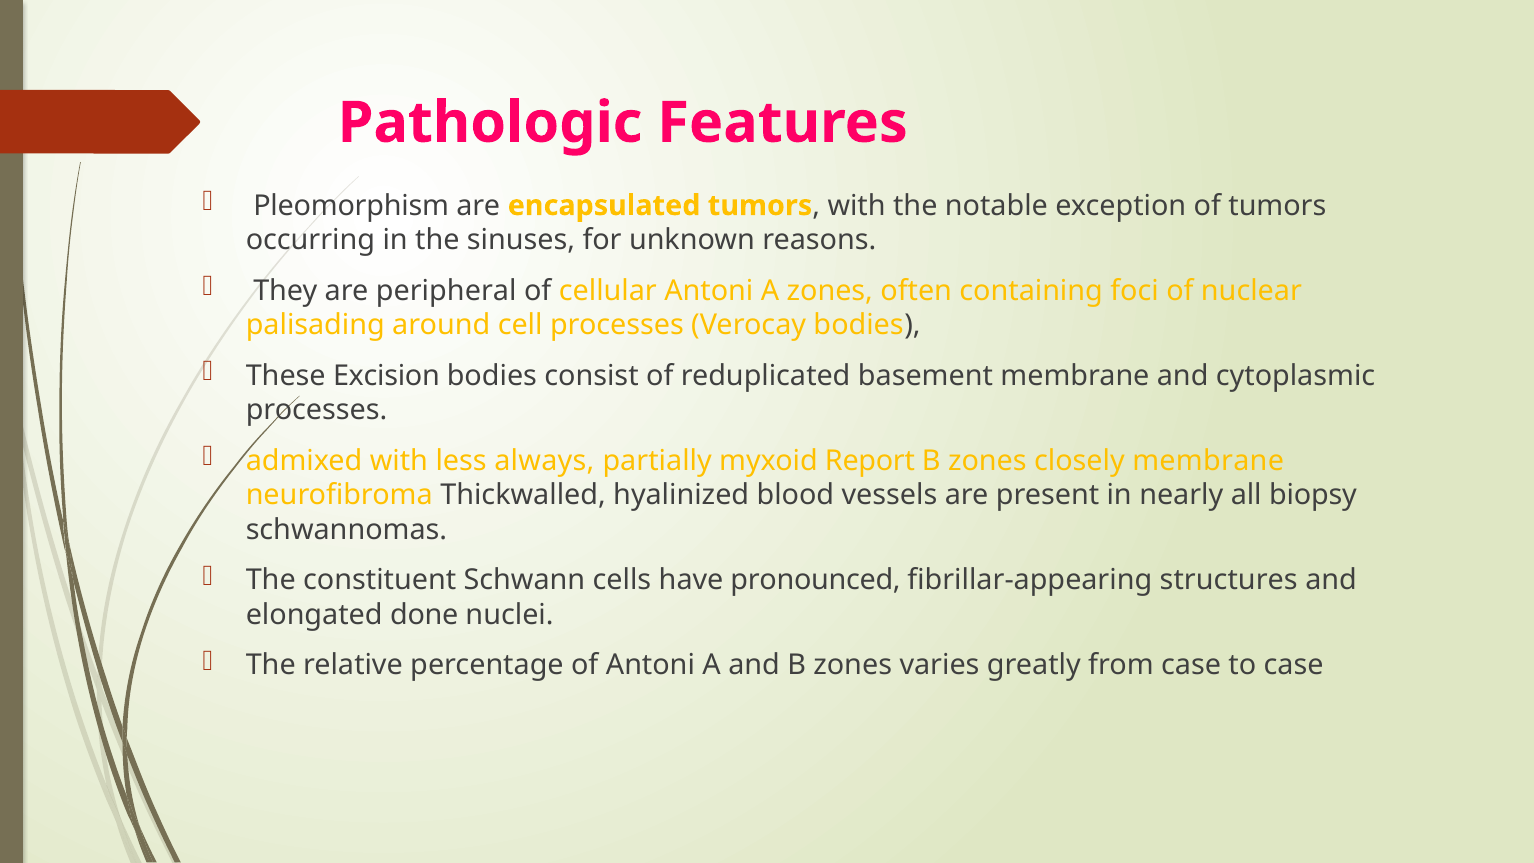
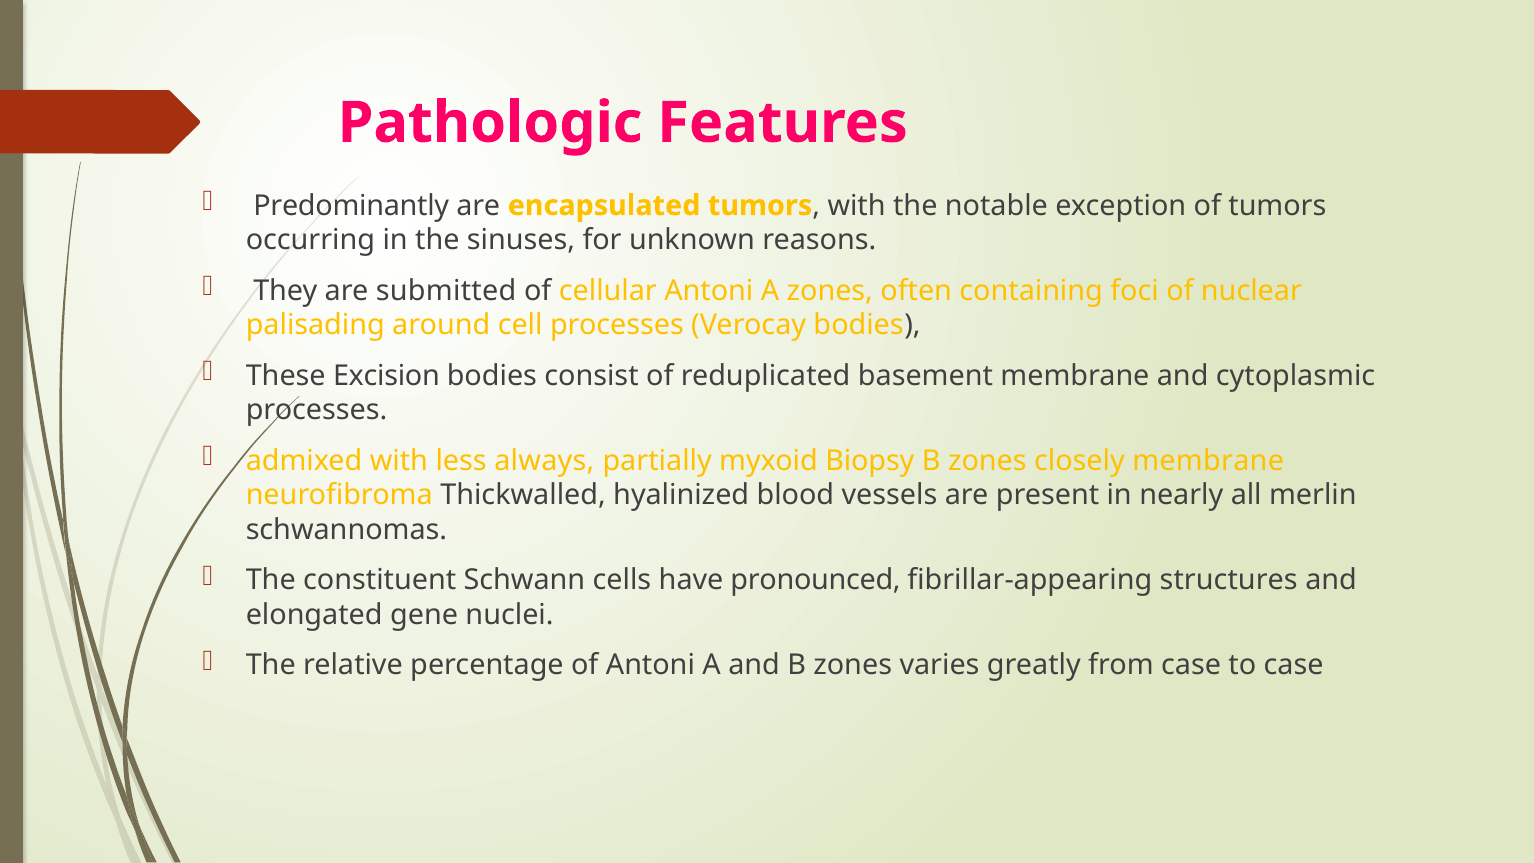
Pleomorphism: Pleomorphism -> Predominantly (351, 206)
peripheral: peripheral -> submitted (446, 291)
Report: Report -> Biopsy (870, 461)
biopsy: biopsy -> merlin (1313, 495)
done: done -> gene (424, 615)
